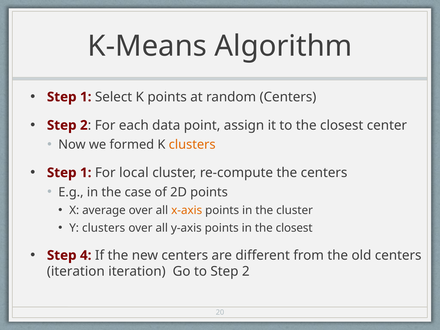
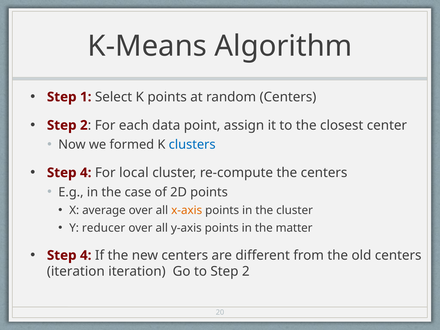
clusters colour: orange -> blue (192, 145)
1: 1 -> 4 (86, 173)
Y clusters: clusters -> reducer (104, 228)
in the closest: closest -> matter (294, 228)
